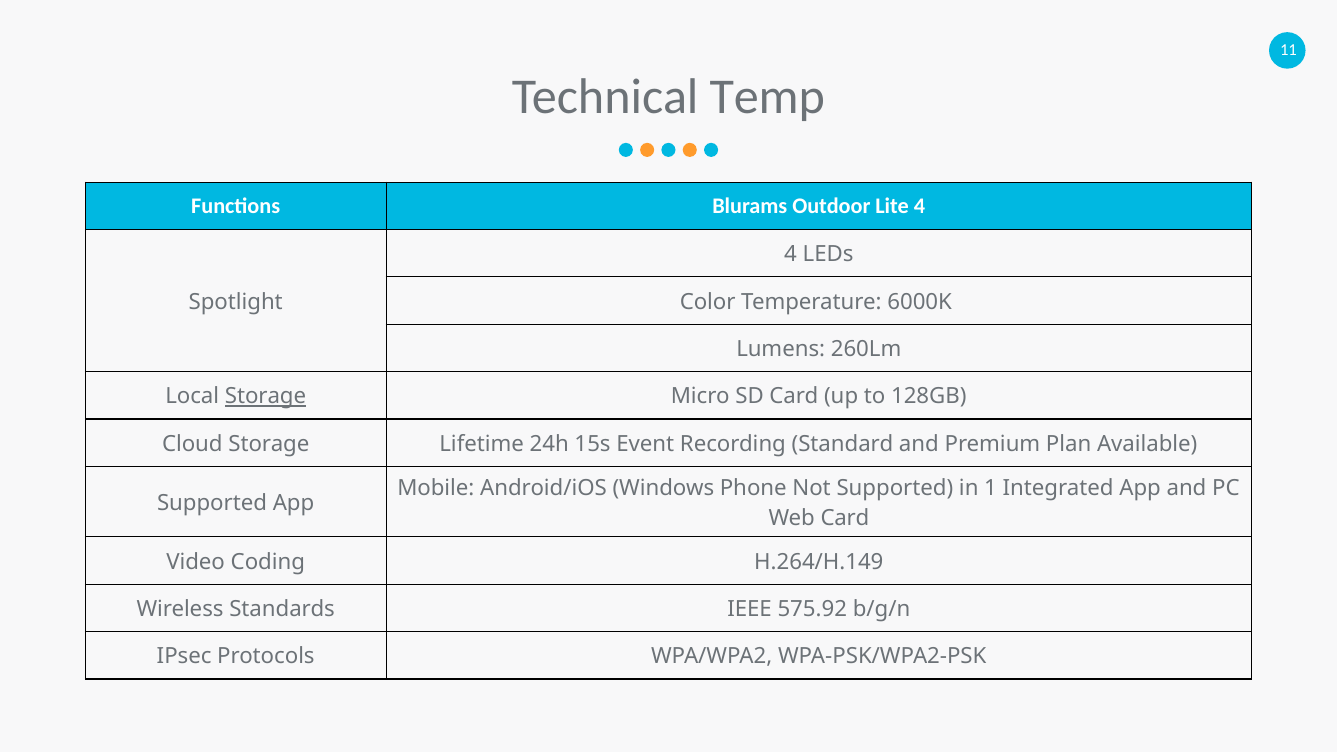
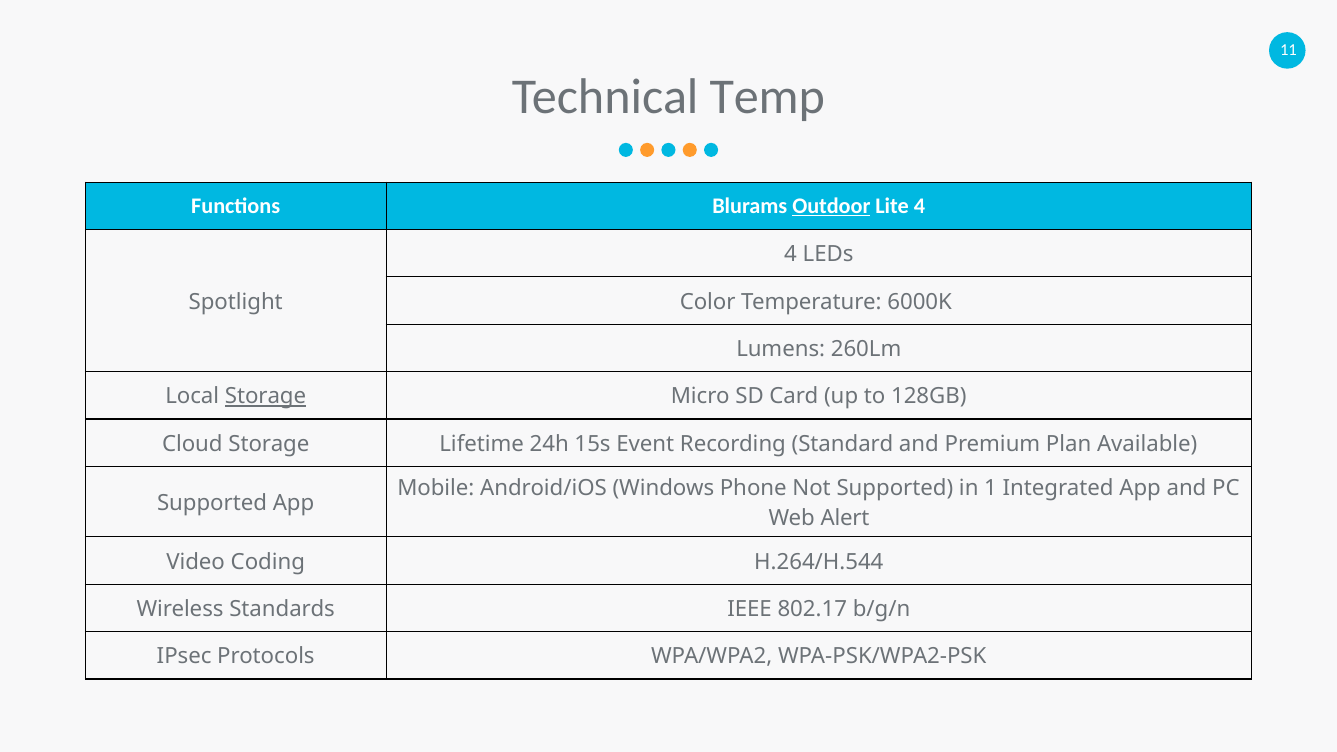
Outdoor underline: none -> present (831, 206)
Web Card: Card -> Alert (845, 518)
H.264/H.149: H.264/H.149 -> H.264/H.544 (819, 562)
575.92: 575.92 -> 802.17 (812, 609)
